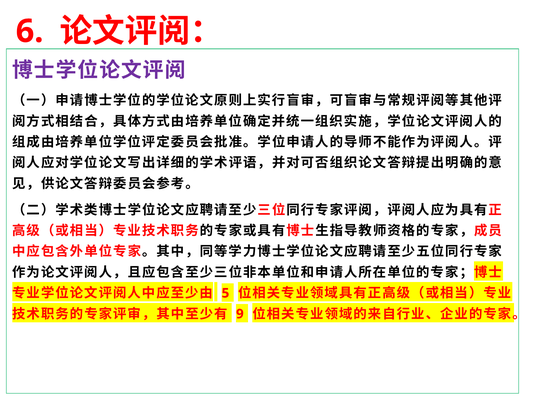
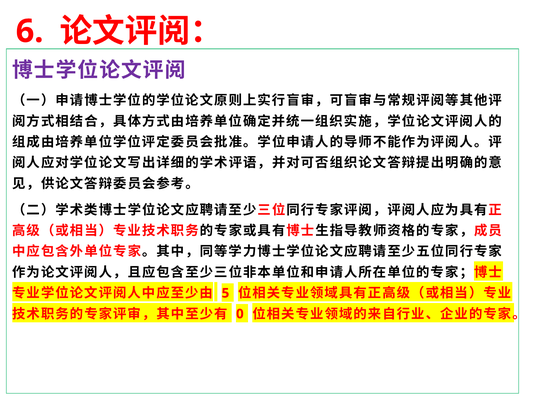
9: 9 -> 0 (240, 314)
